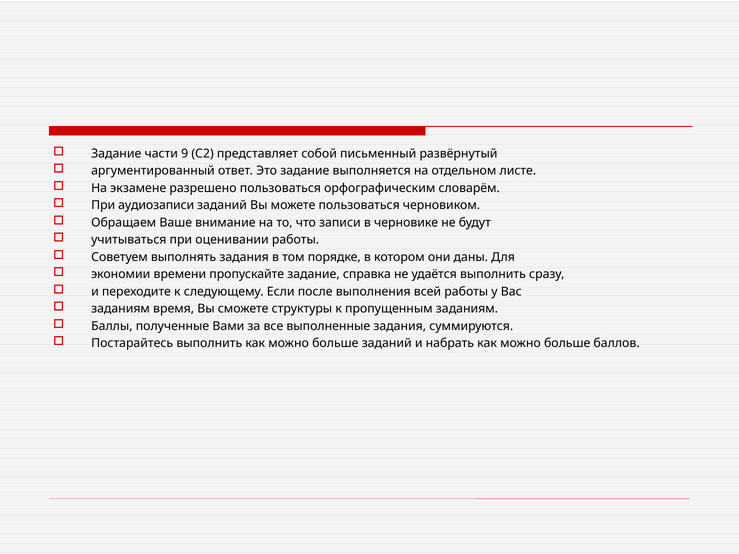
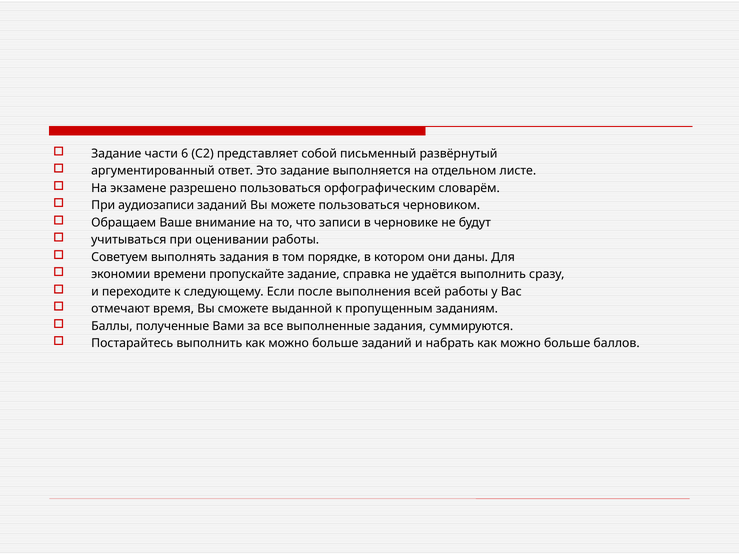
9: 9 -> 6 (185, 154)
заданиям: заданиям -> отмечают (121, 309)
структуры: структуры -> выданной (302, 309)
